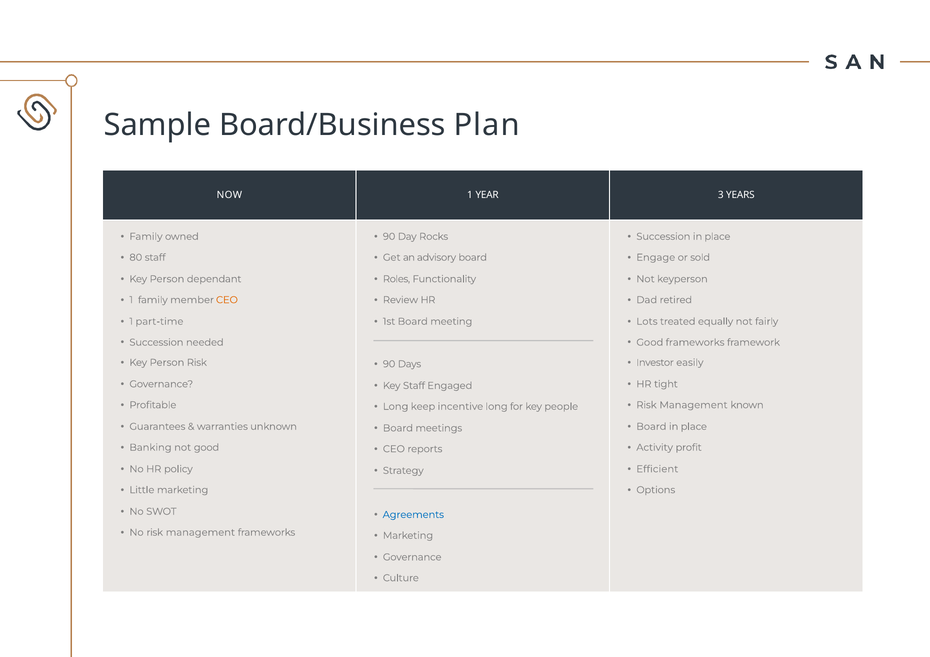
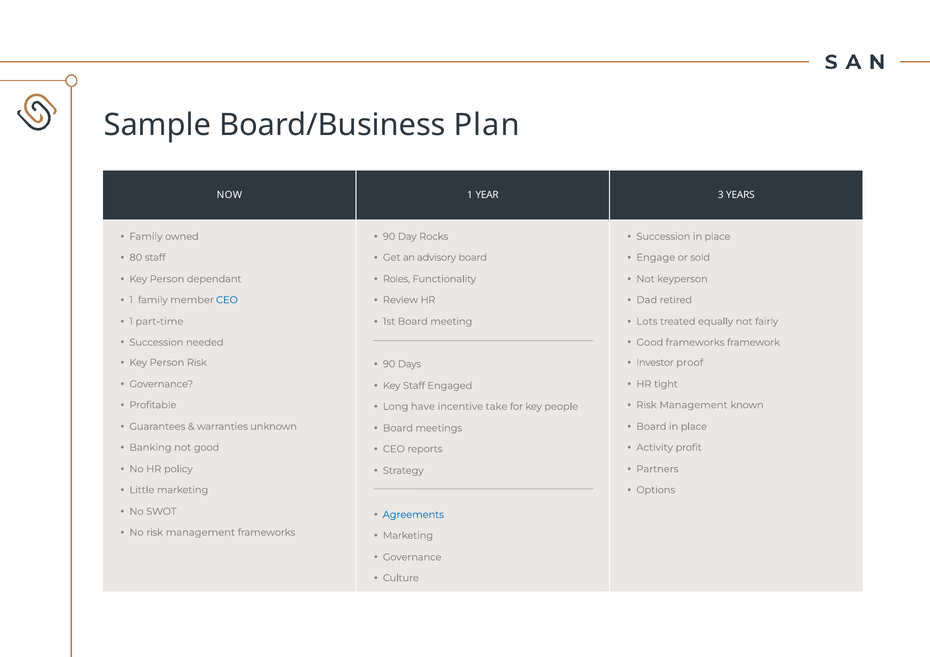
CEO colour: orange -> blue (227, 300)
easily: easily -> proof (690, 363)
keep: keep -> have (423, 407)
incentive long: long -> take (497, 407)
Efficient: Efficient -> Partners (657, 469)
